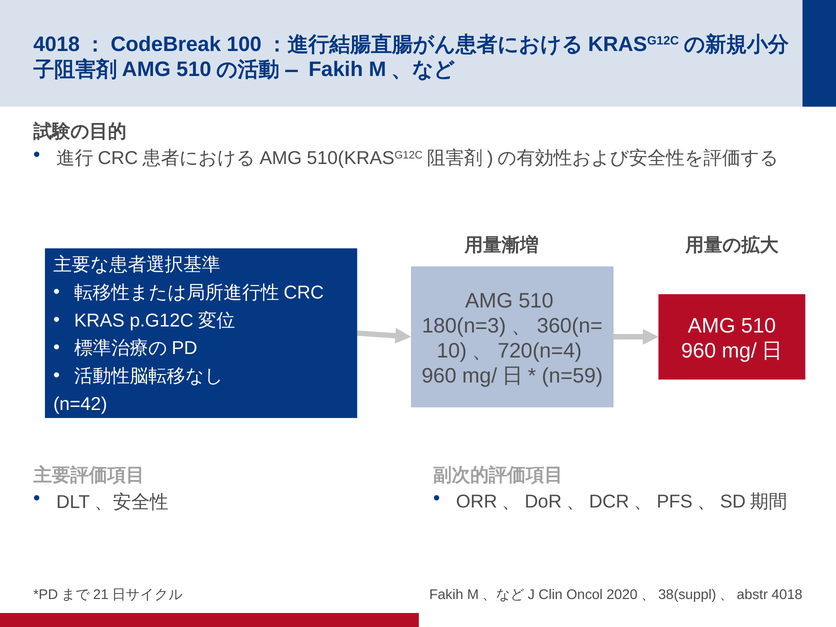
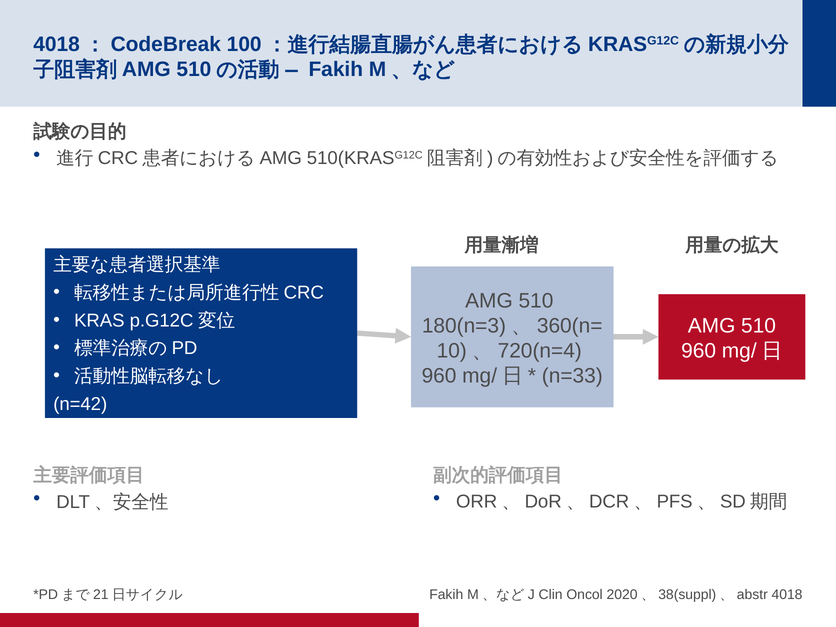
n=59: n=59 -> n=33 (572, 376)
